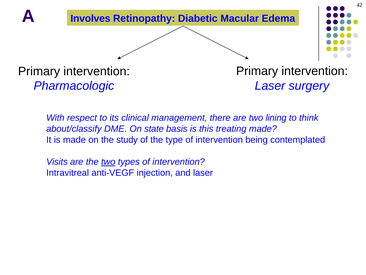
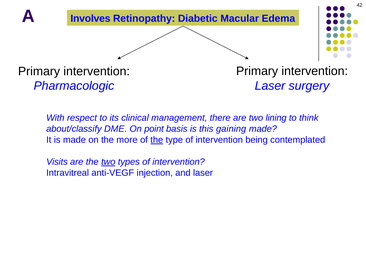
state: state -> point (154, 129)
treating: treating -> gaining (231, 129)
study: study -> more (127, 140)
the underline: none -> present (157, 140)
